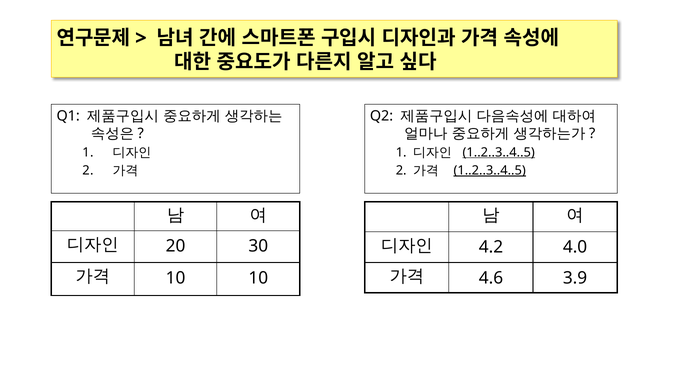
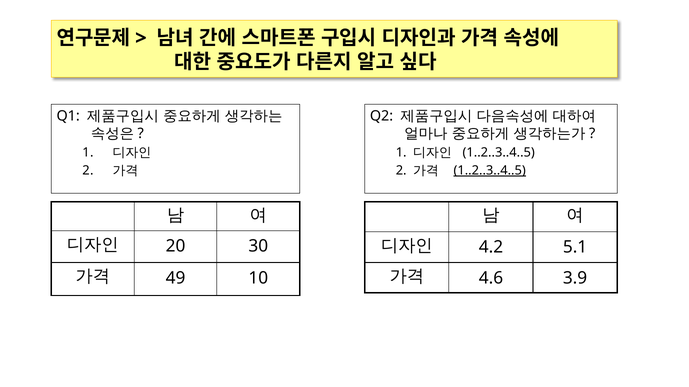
1..2..3..4..5 underline: present -> none (499, 152)
4.0: 4.0 -> 5.1 (575, 248)
10: 10 -> 49 (176, 278)
